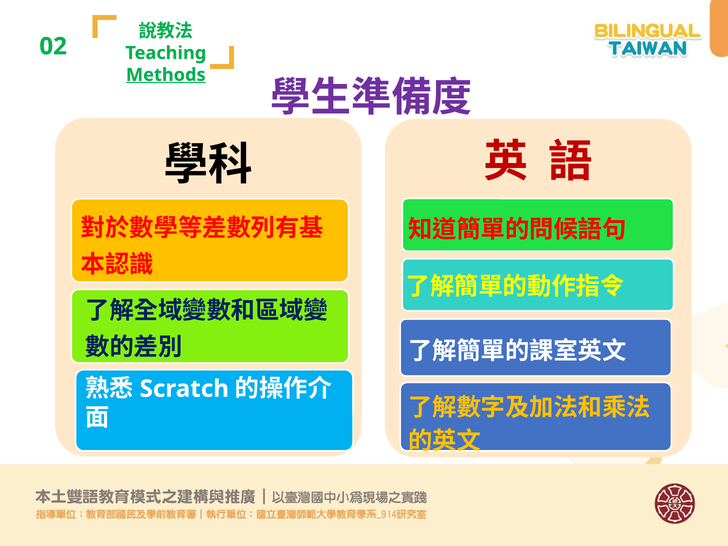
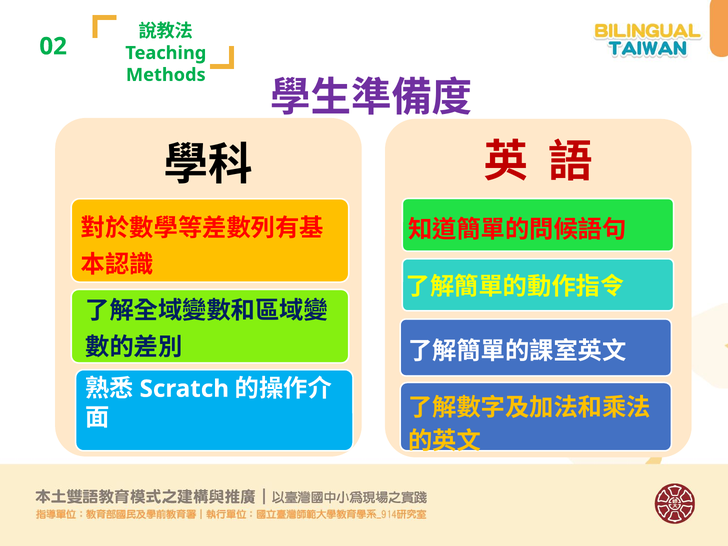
Methods underline: present -> none (166, 75)
